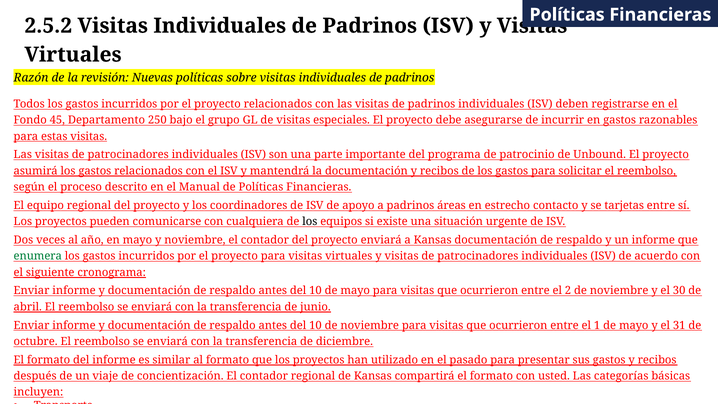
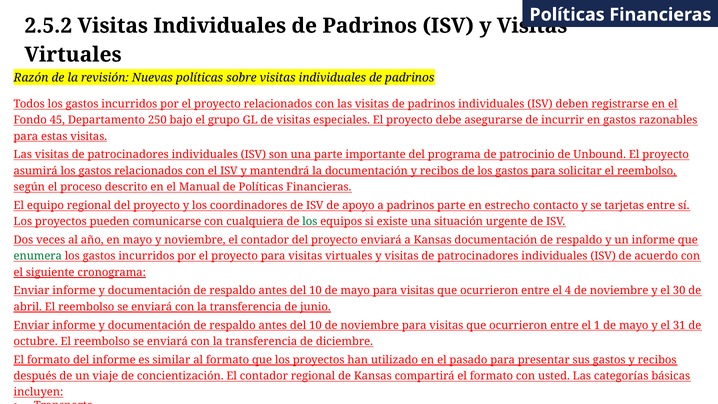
padrinos áreas: áreas -> parte (451, 205)
los colour: black -> green (310, 222)
2: 2 -> 4 (568, 291)
